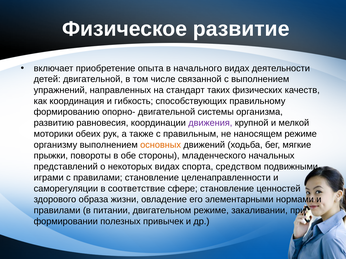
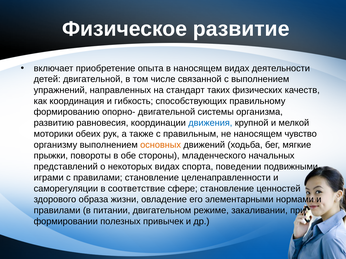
в начального: начального -> наносящем (198, 68)
движения colour: purple -> blue (210, 123)
наносящем режиме: режиме -> чувство (301, 134)
средством: средством -> поведении (239, 167)
